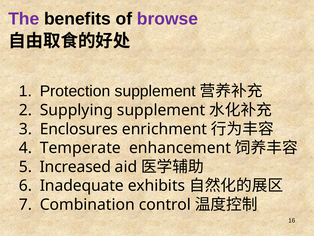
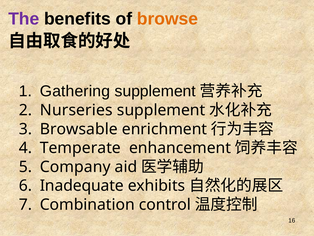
browse colour: purple -> orange (167, 19)
Protection: Protection -> Gathering (75, 91)
Supplying: Supplying -> Nurseries (76, 110)
Enclosures: Enclosures -> Browsable (79, 129)
Increased: Increased -> Company (75, 166)
